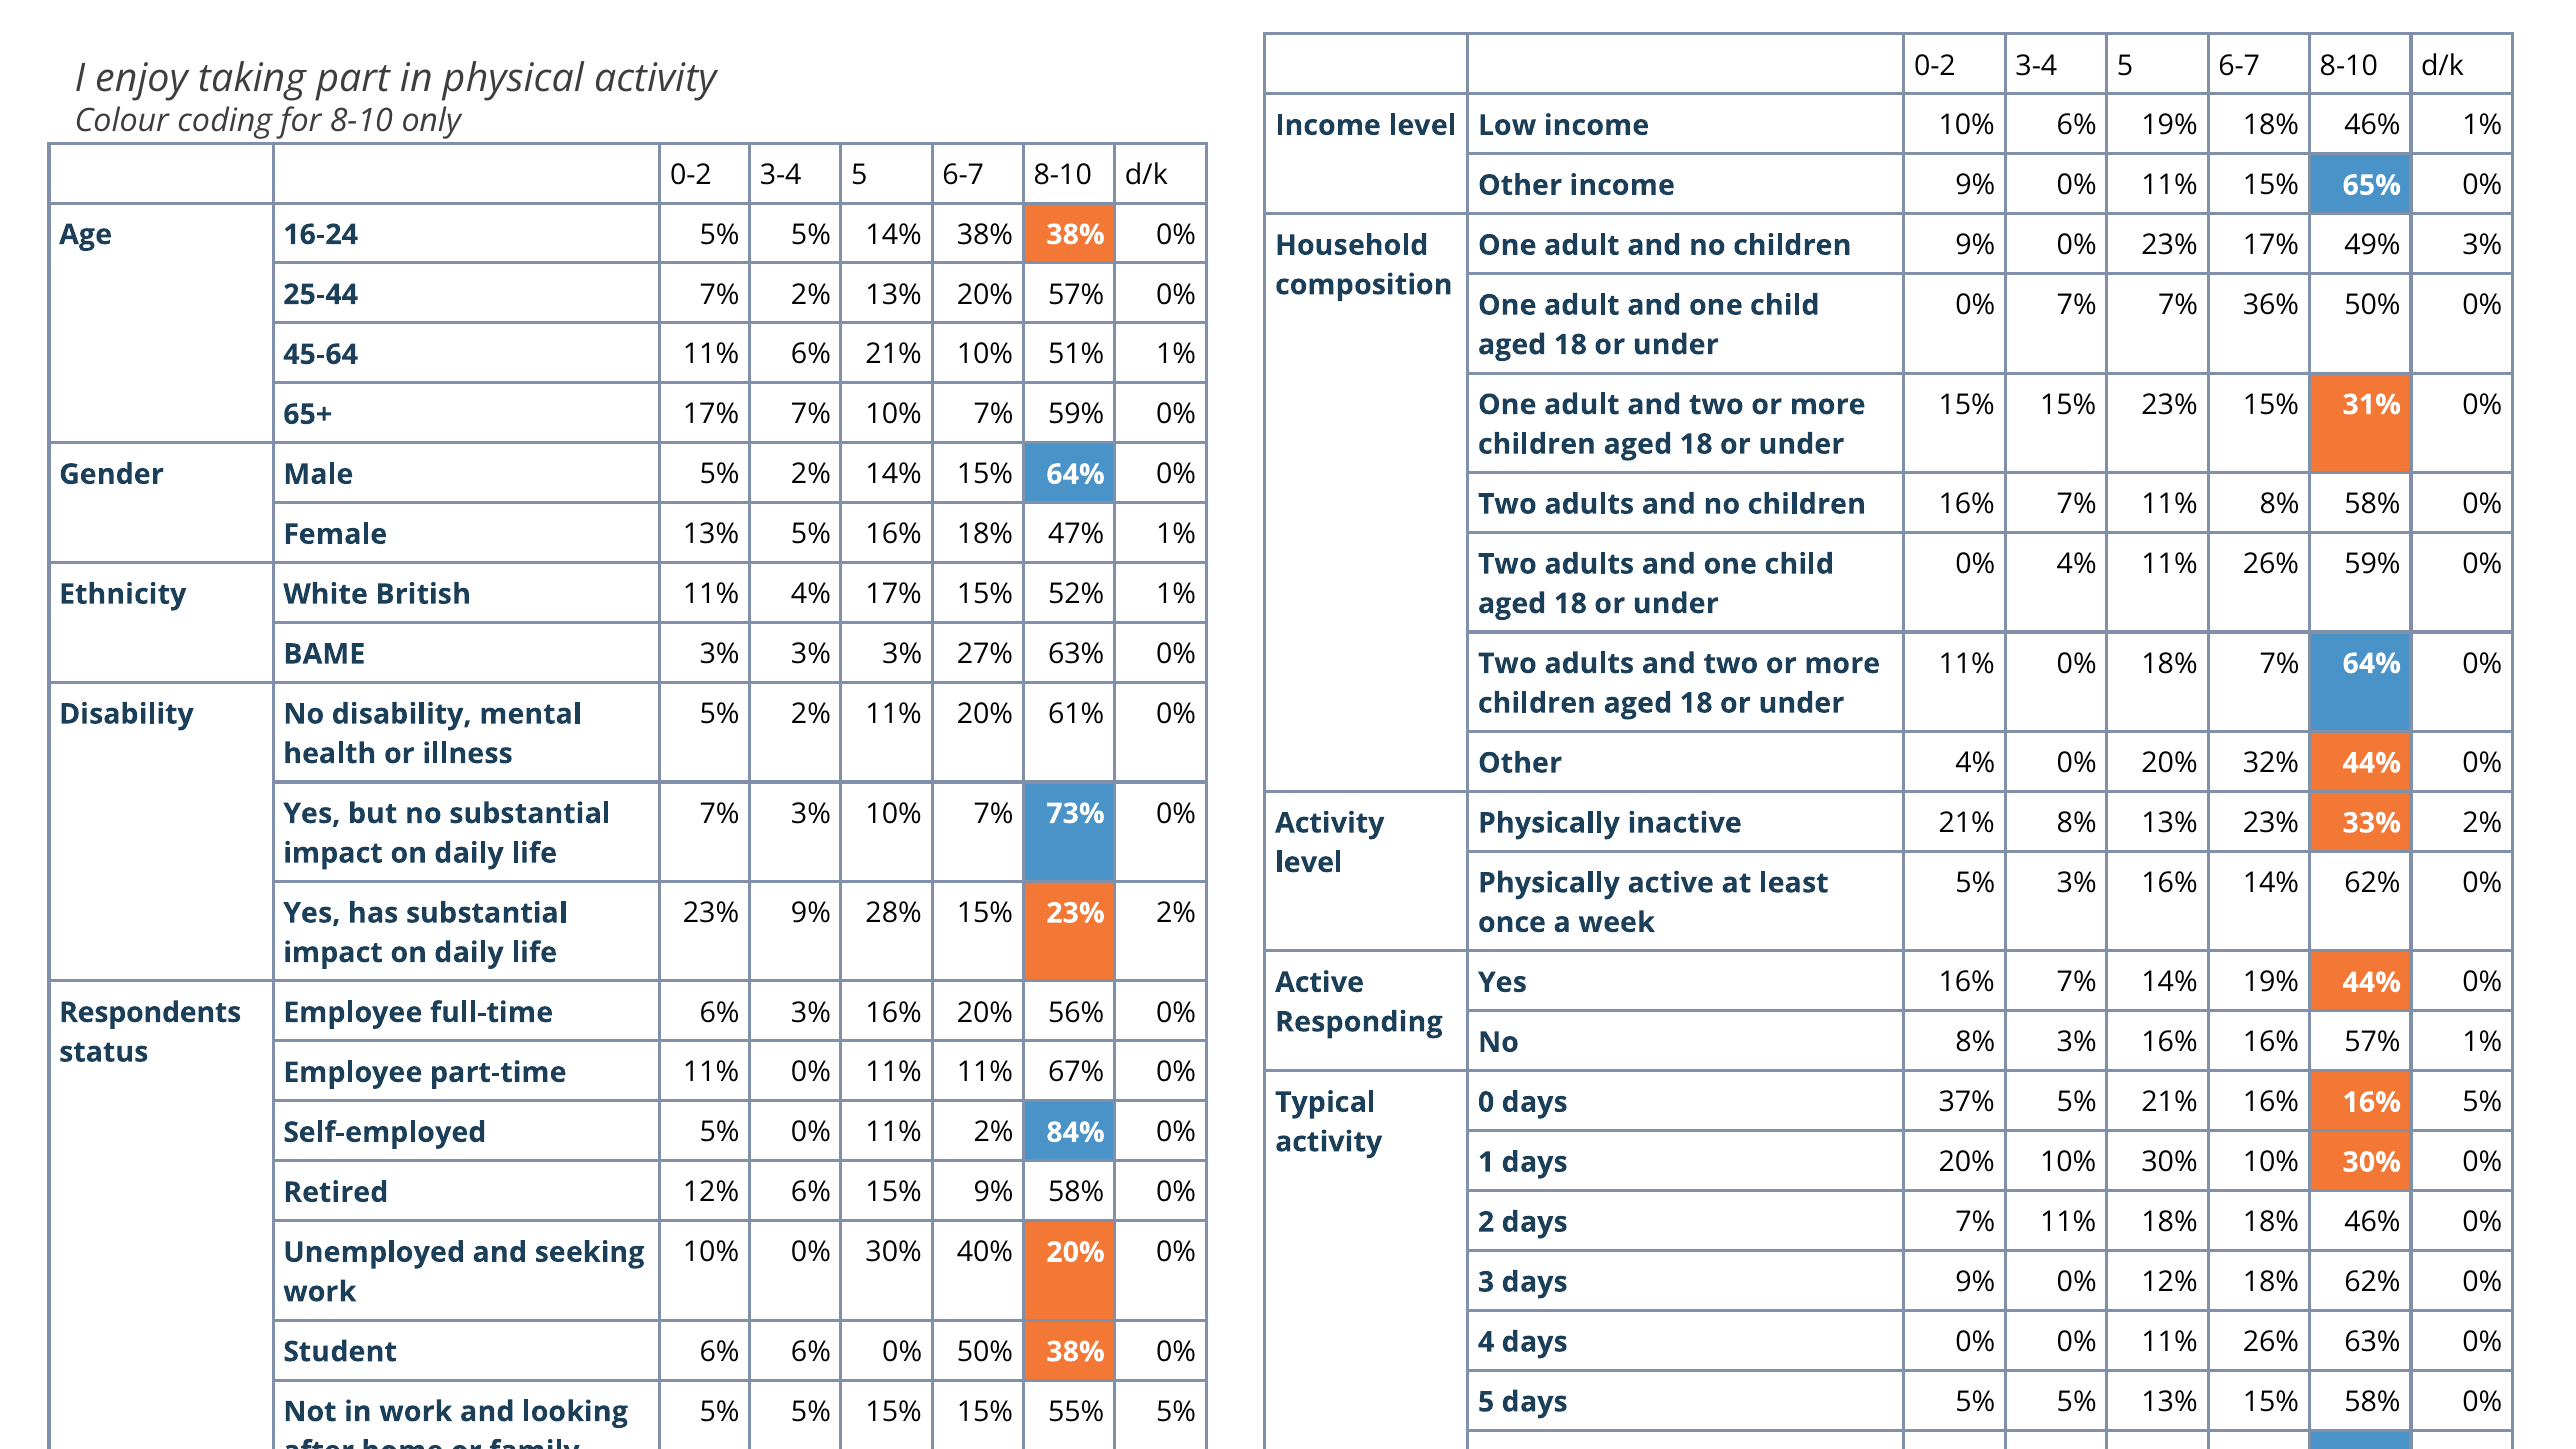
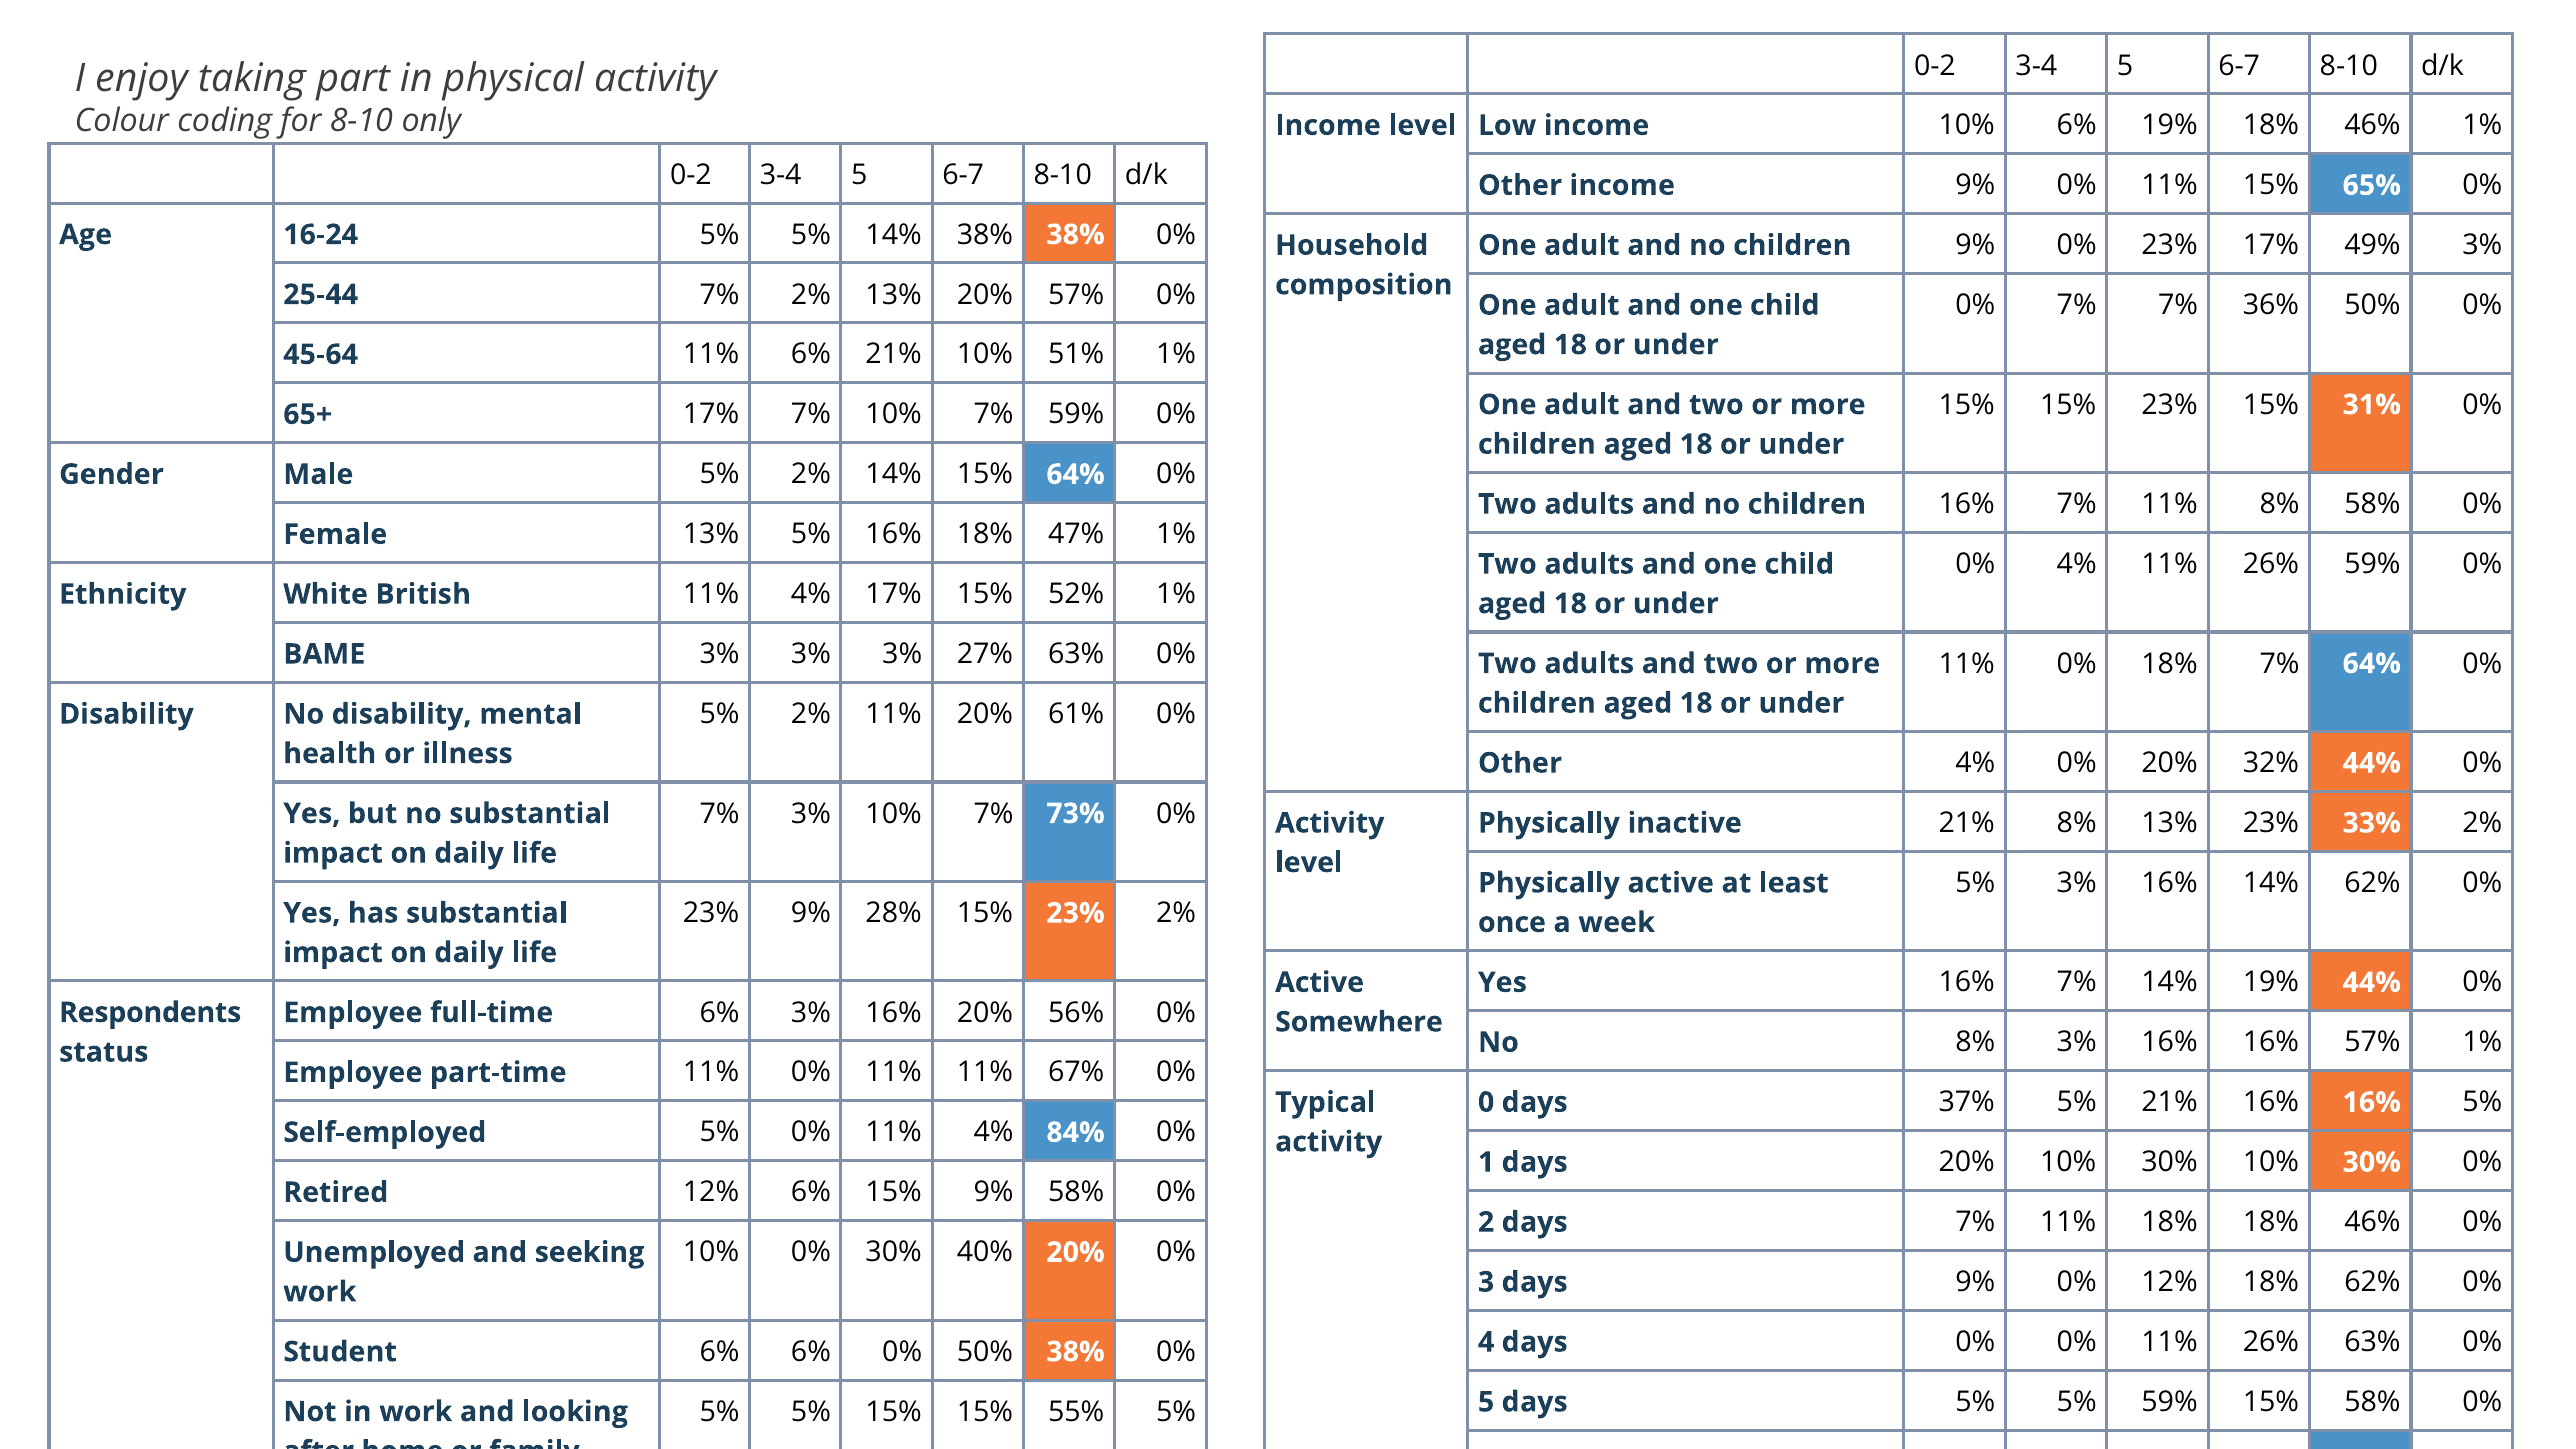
Responding: Responding -> Somewhere (1359, 1022)
0% 11% 2%: 2% -> 4% (993, 1133)
5% 13%: 13% -> 59% (2170, 1402)
